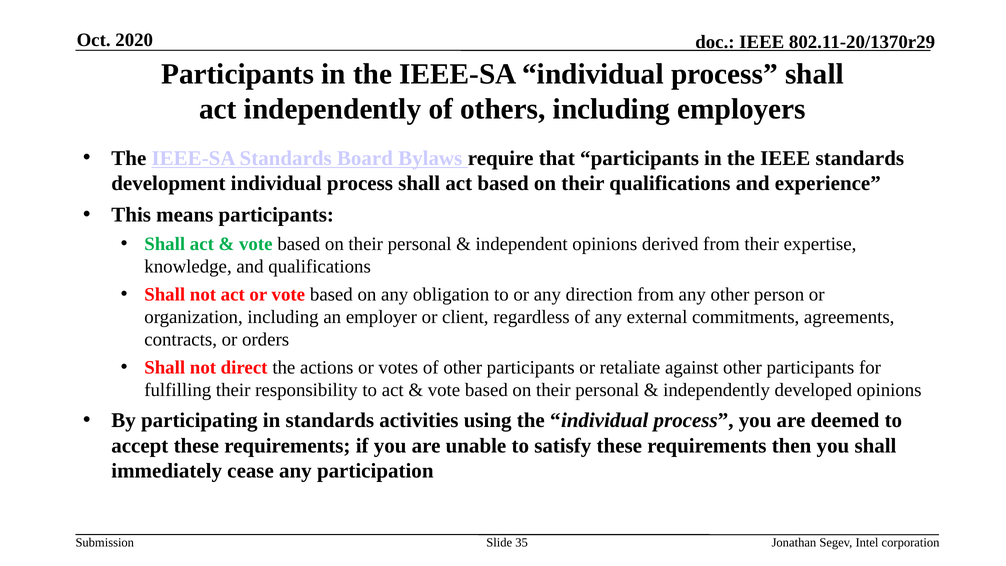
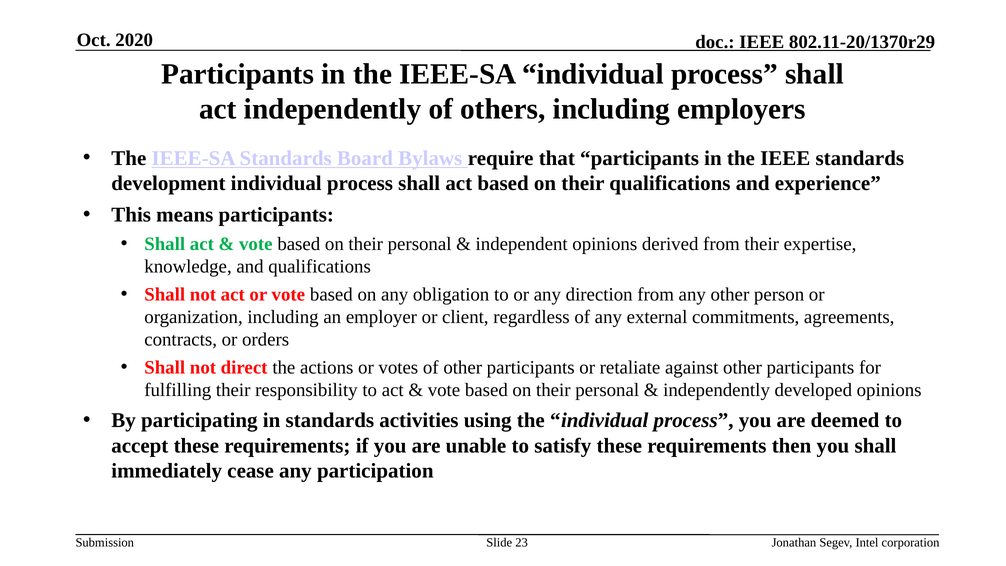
35: 35 -> 23 (522, 543)
